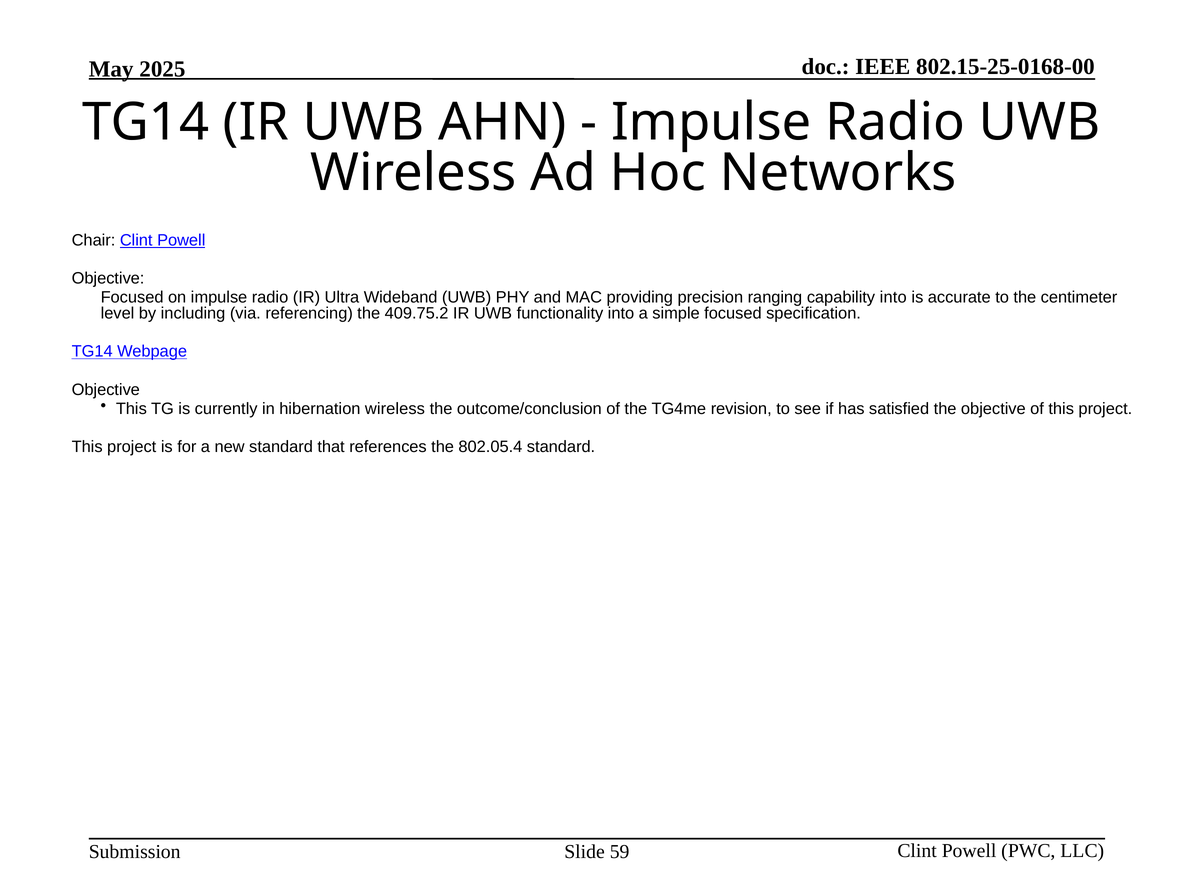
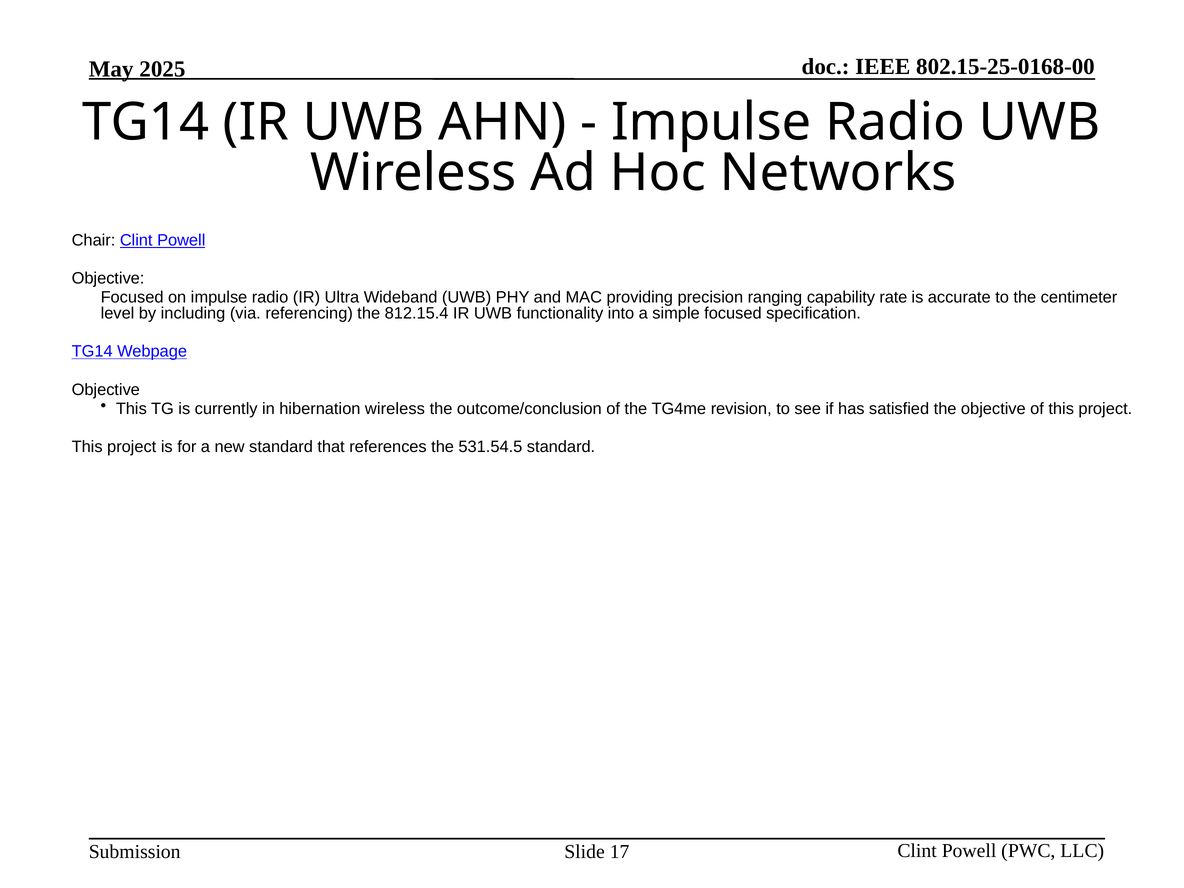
capability into: into -> rate (893, 297)
409.75.2: 409.75.2 -> 812.15.4 (417, 313)
802.05.4: 802.05.4 -> 531.54.5 (490, 447)
59: 59 -> 17 (620, 852)
